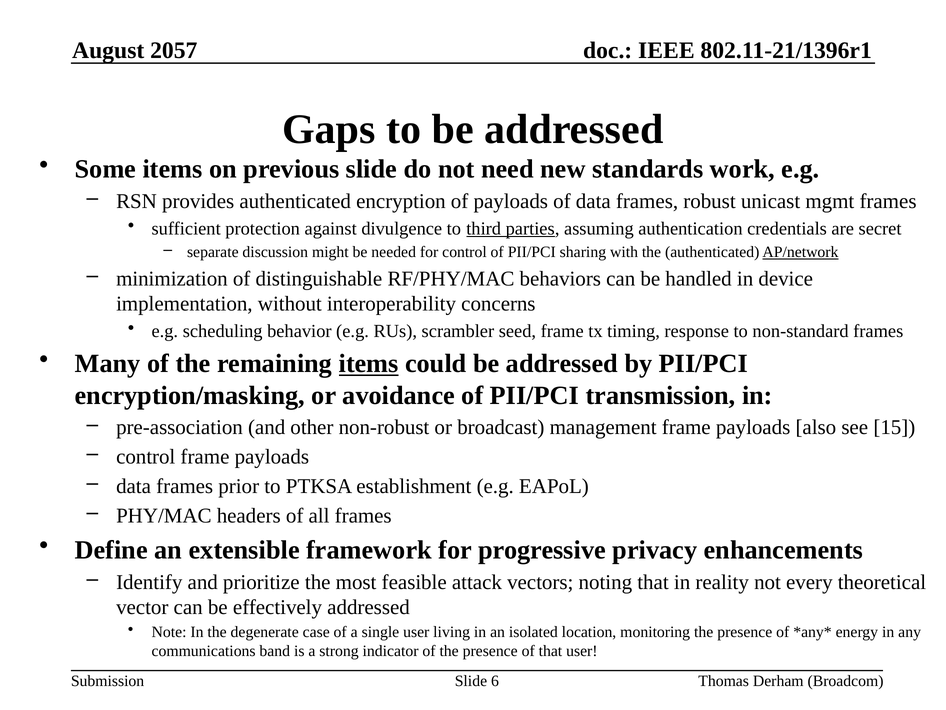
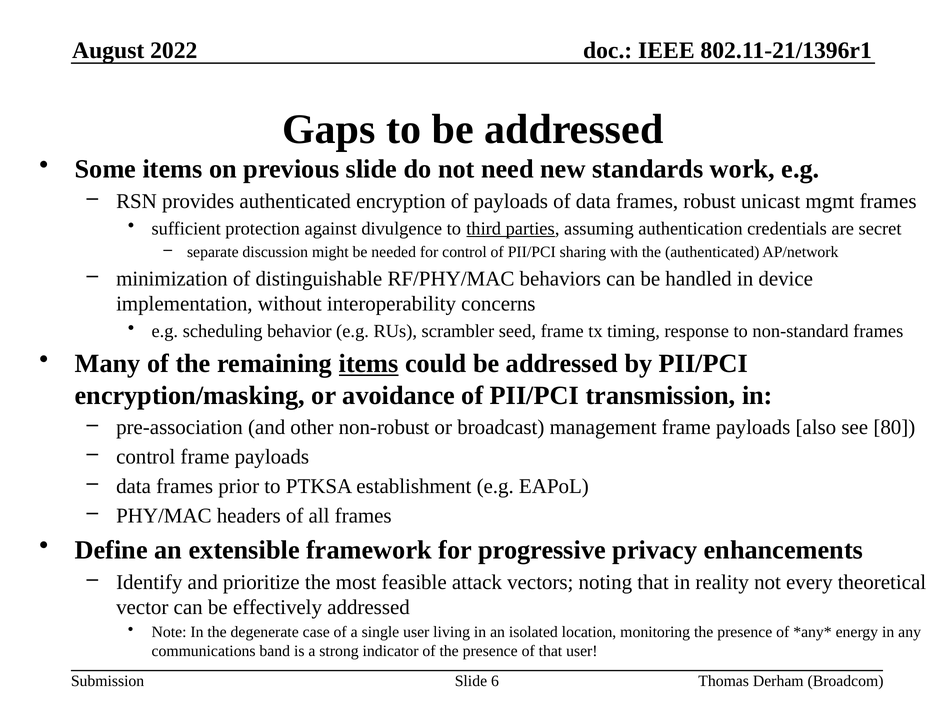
2057: 2057 -> 2022 (174, 50)
AP/network underline: present -> none (800, 252)
15: 15 -> 80 (894, 427)
